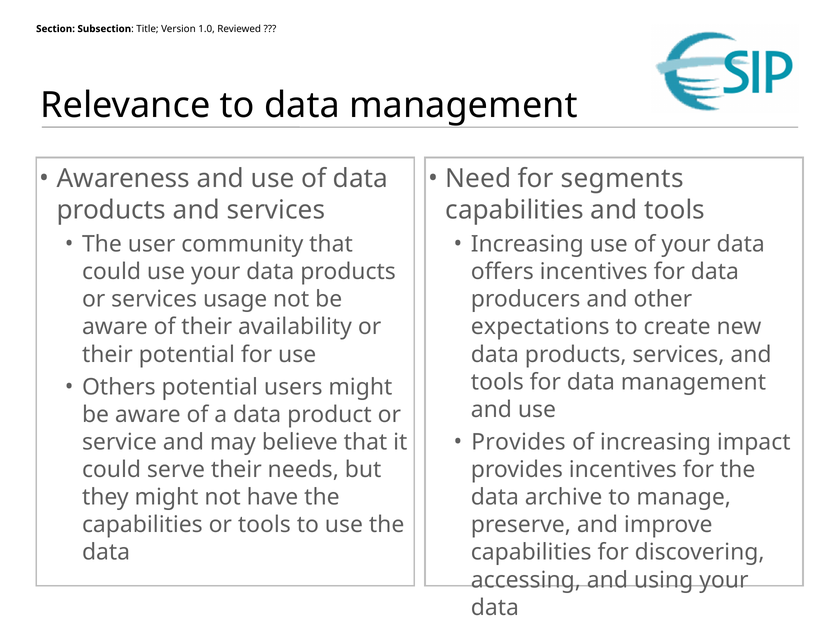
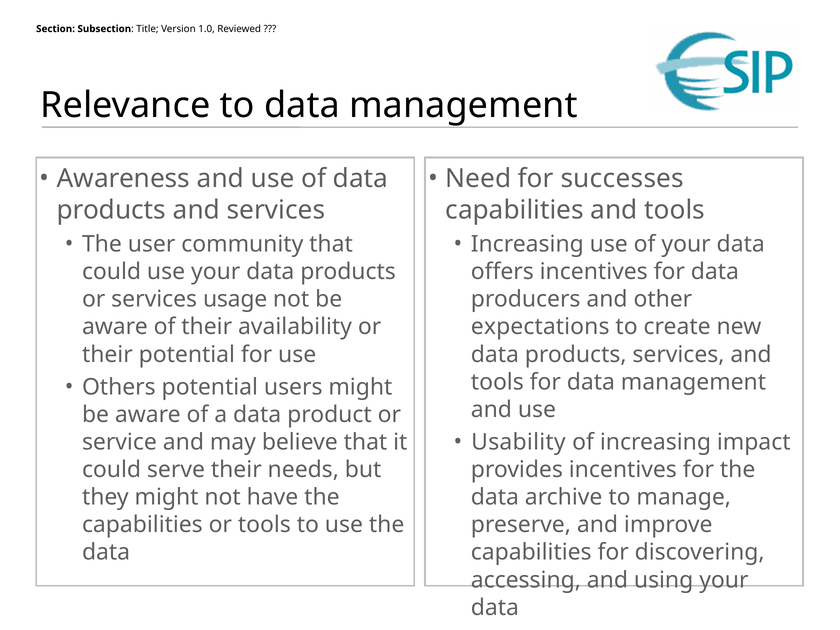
segments: segments -> successes (622, 178)
Provides: Provides -> Usability (518, 442)
